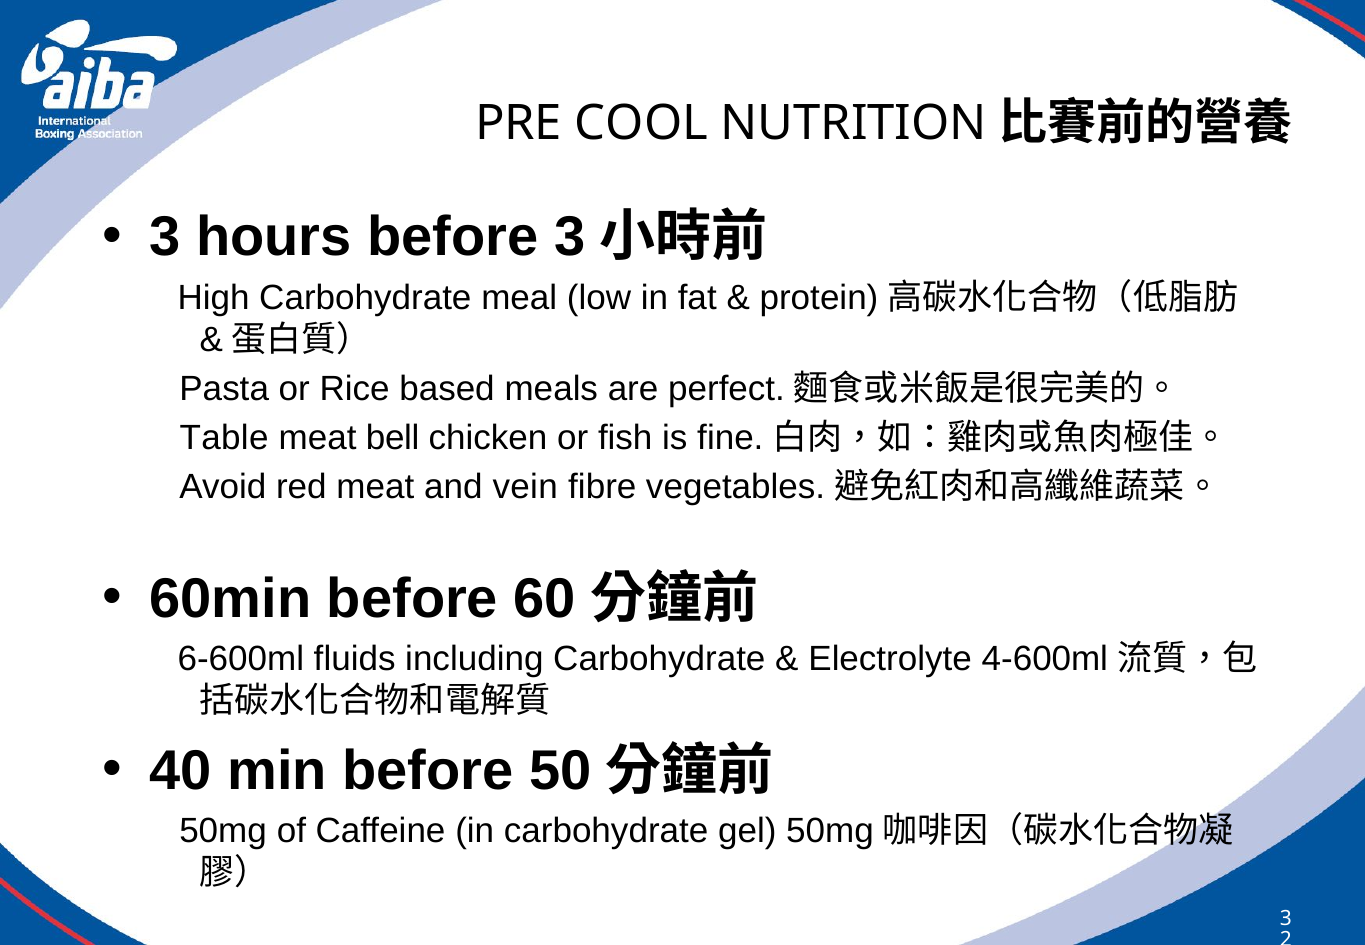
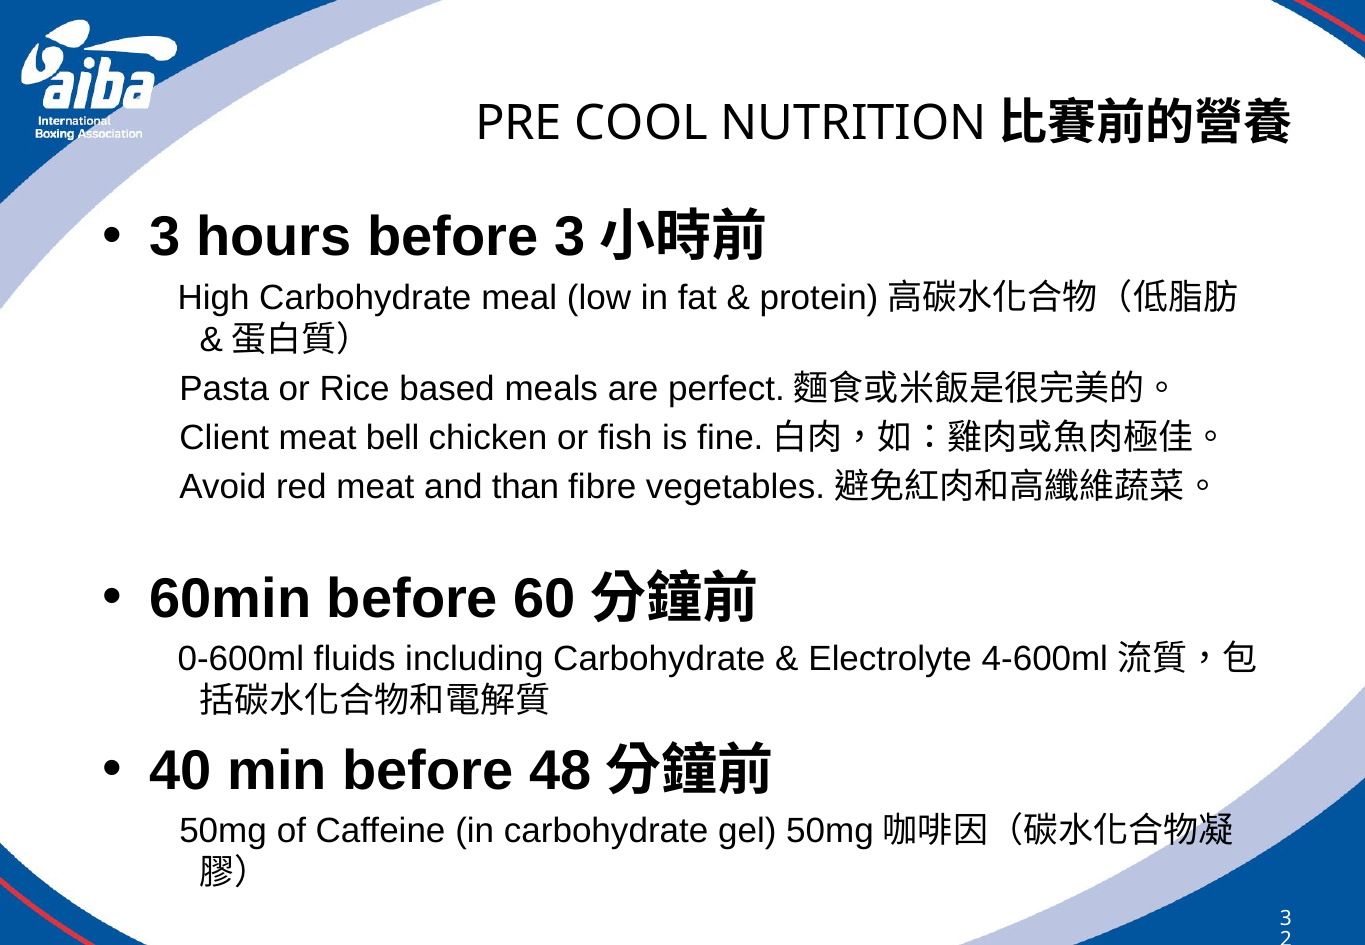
Table: Table -> Client (224, 438)
vein: vein -> than (526, 487)
6-600ml: 6-600ml -> 0-600ml (241, 659)
50: 50 -> 48 (561, 771)
